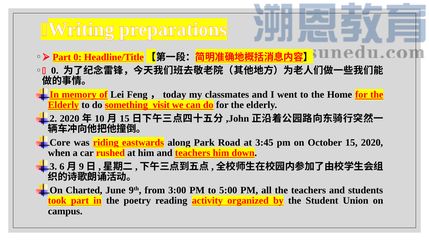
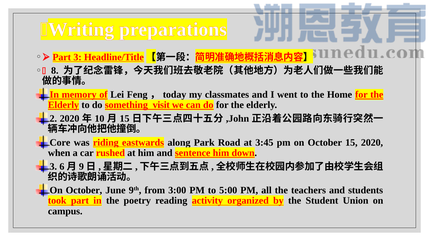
Part 0: 0 -> 3 (78, 57)
0: 0 -> 8 (55, 71)
and teachers: teachers -> sentence (193, 153)
Charted: Charted -> October (84, 191)
